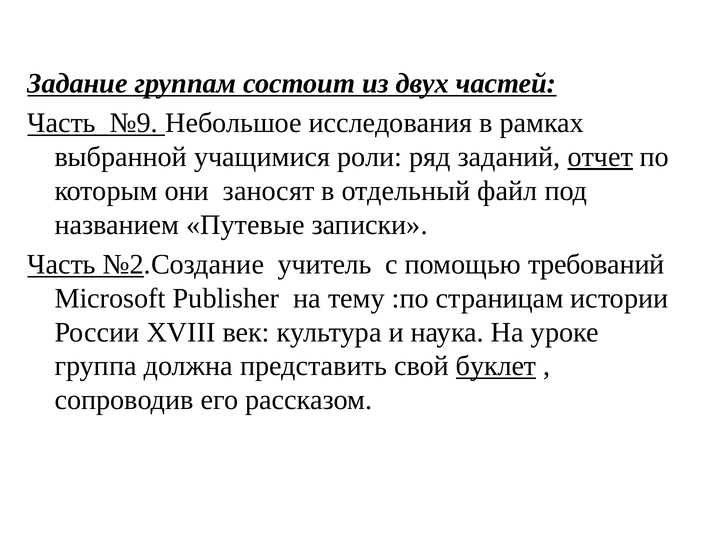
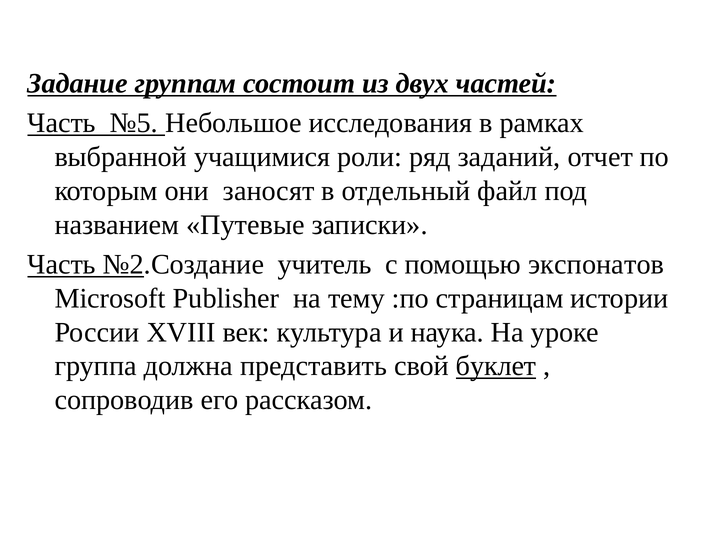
№9: №9 -> №5 (134, 123)
отчет underline: present -> none (600, 157)
требований: требований -> экспонатов (596, 264)
